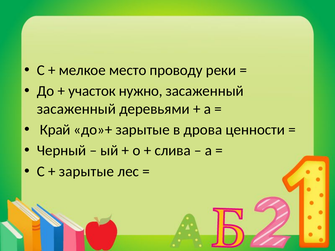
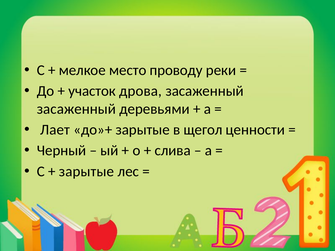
нужно: нужно -> дрова (141, 91)
Край: Край -> Лает (55, 130)
дрова: дрова -> щегол (203, 130)
